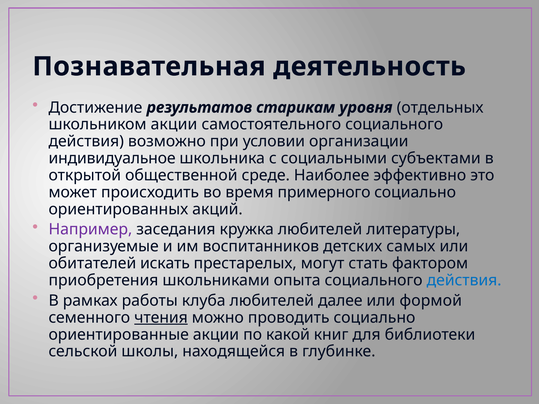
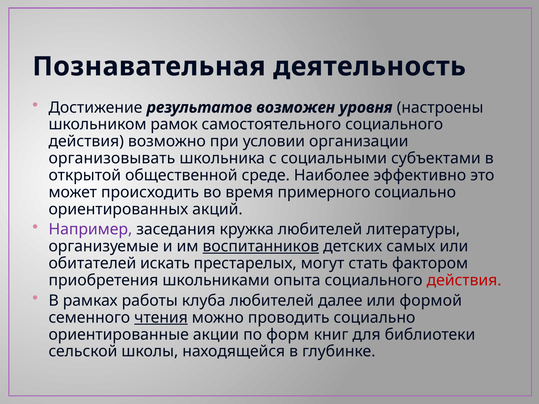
старикам: старикам -> возможен (296, 108)
отдельных: отдельных -> настроены (440, 108)
школьником акции: акции -> рамок (174, 125)
индивидуальное: индивидуальное -> организовывать (112, 158)
воспитанников underline: none -> present (261, 247)
действия colour: blue -> red (464, 281)
какой: какой -> форм (288, 335)
